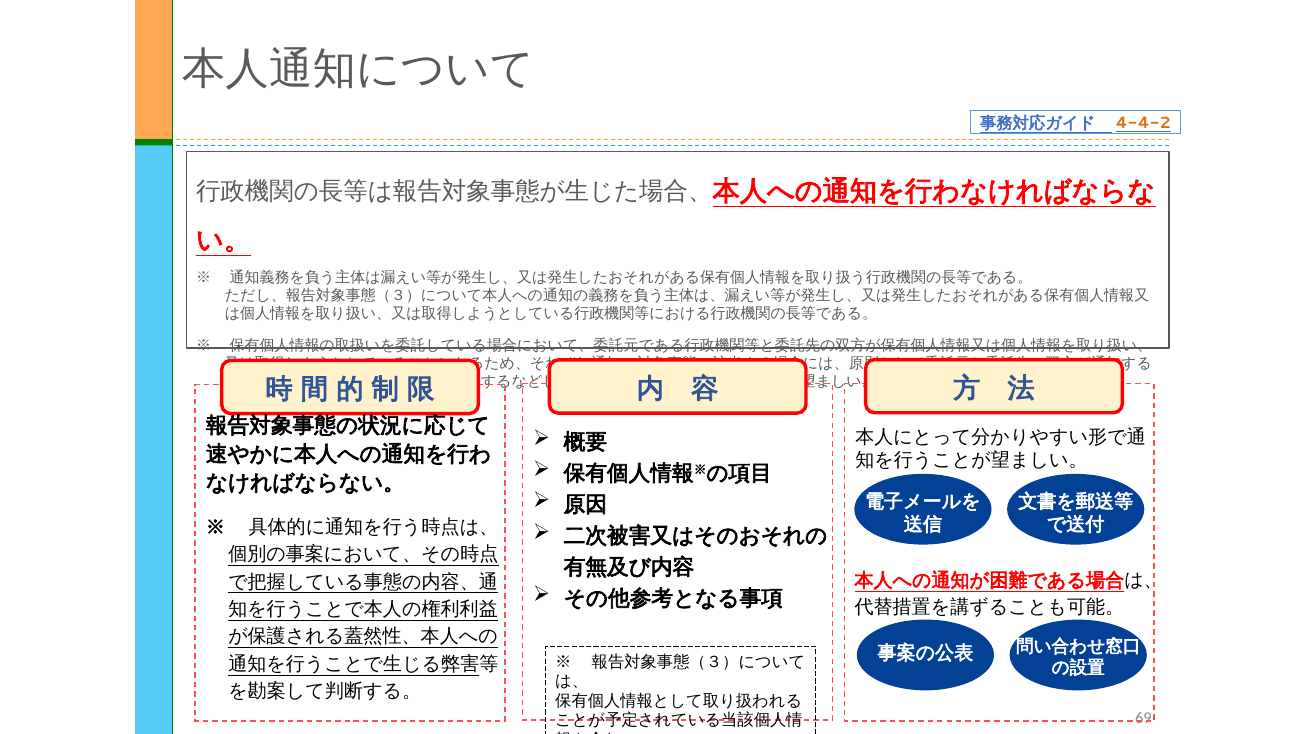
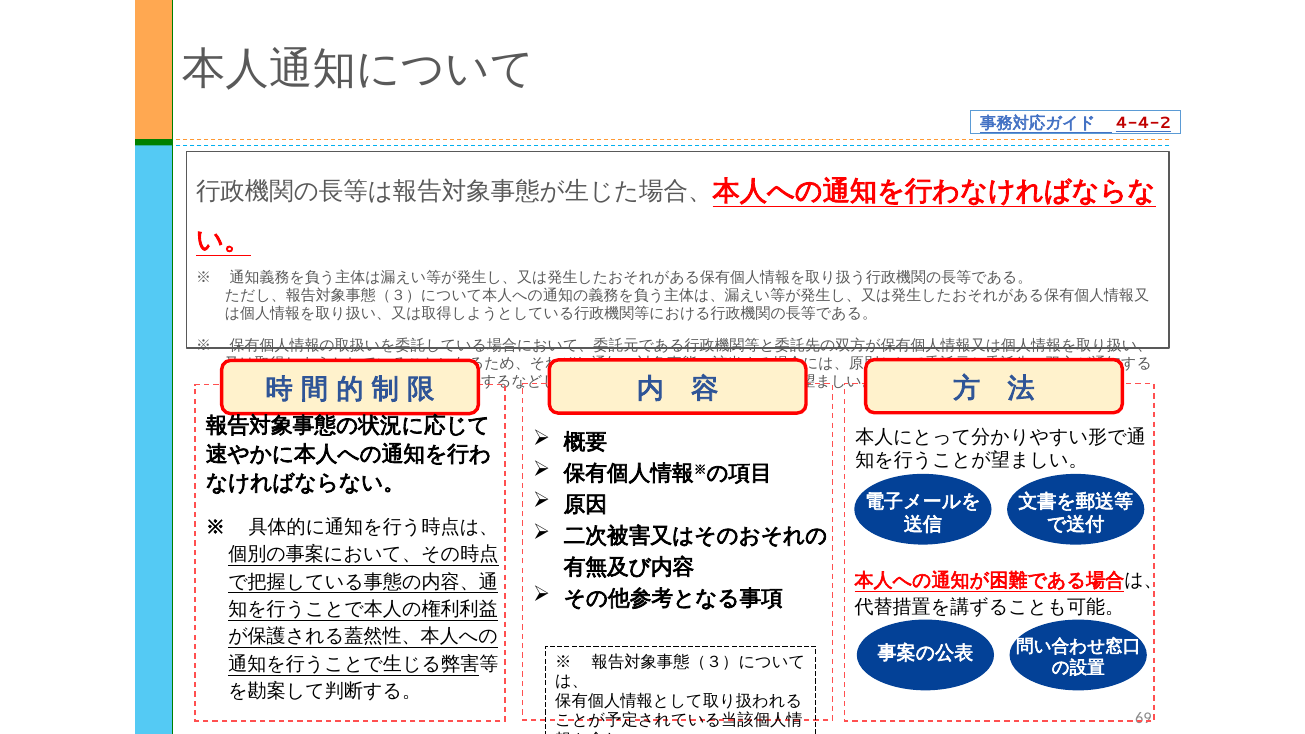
4-4-2 colour: orange -> red (1143, 123)
